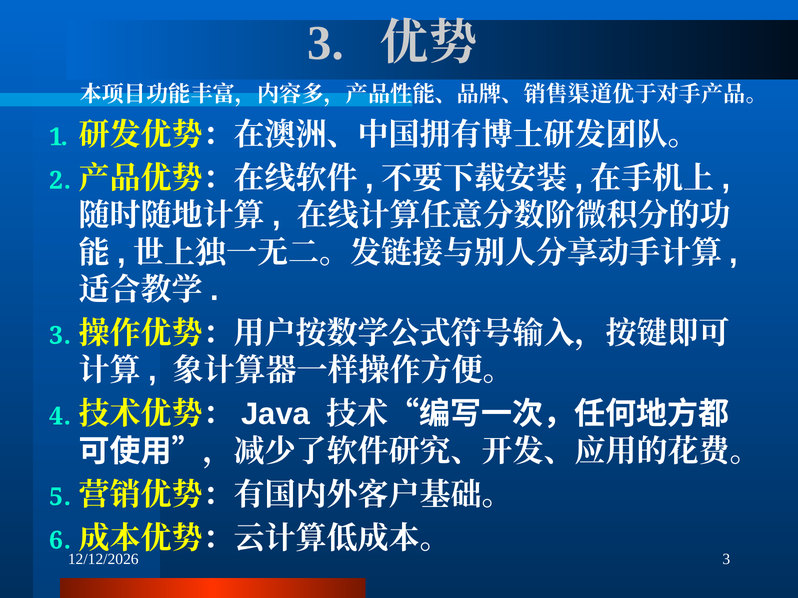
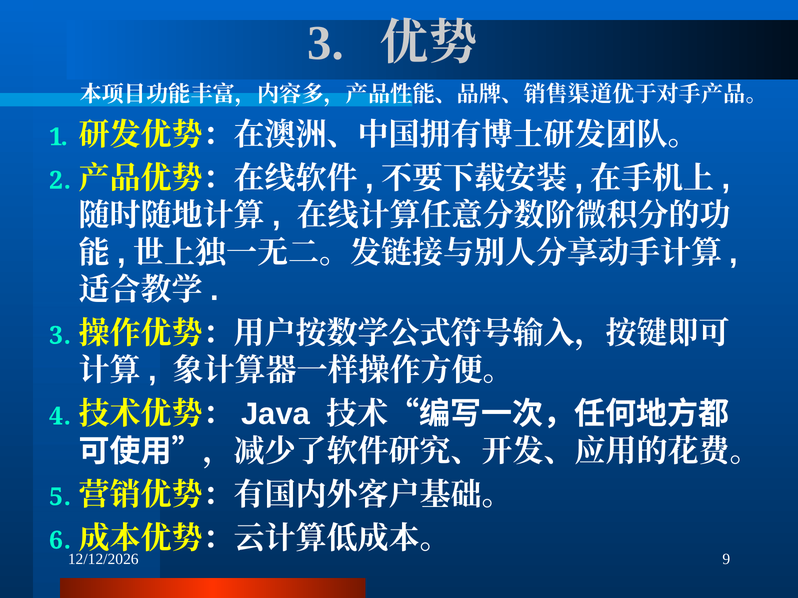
3: 3 -> 9 (726, 560)
